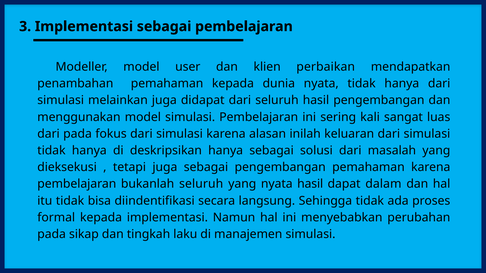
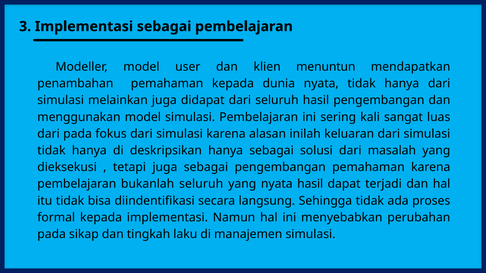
perbaikan: perbaikan -> menuntun (326, 67)
dalam: dalam -> terjadi (384, 184)
